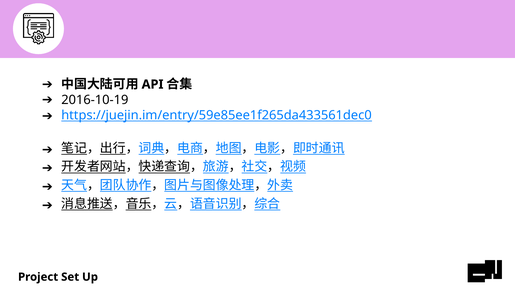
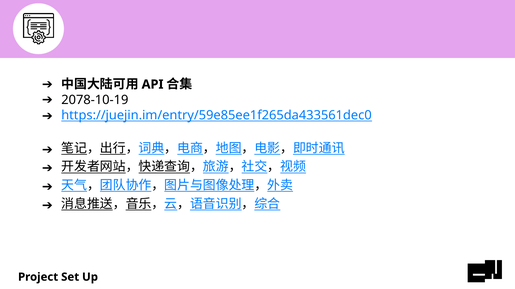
2016-10-19: 2016-10-19 -> 2078-10-19 (95, 100)
